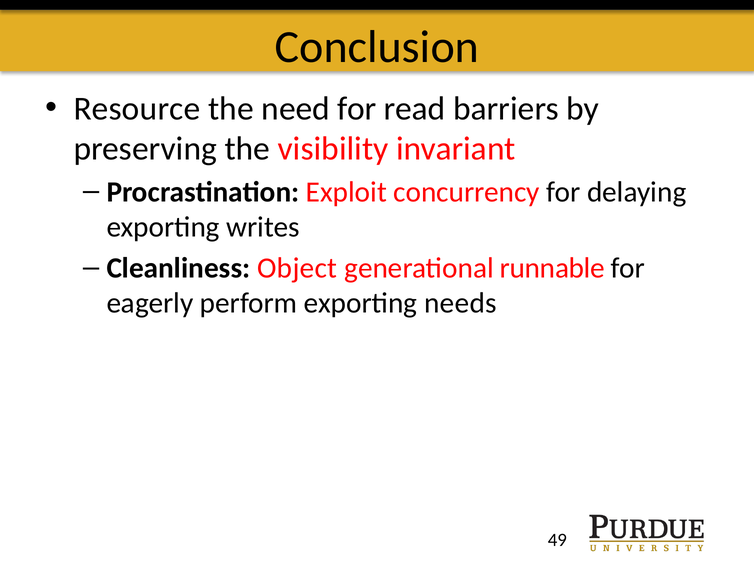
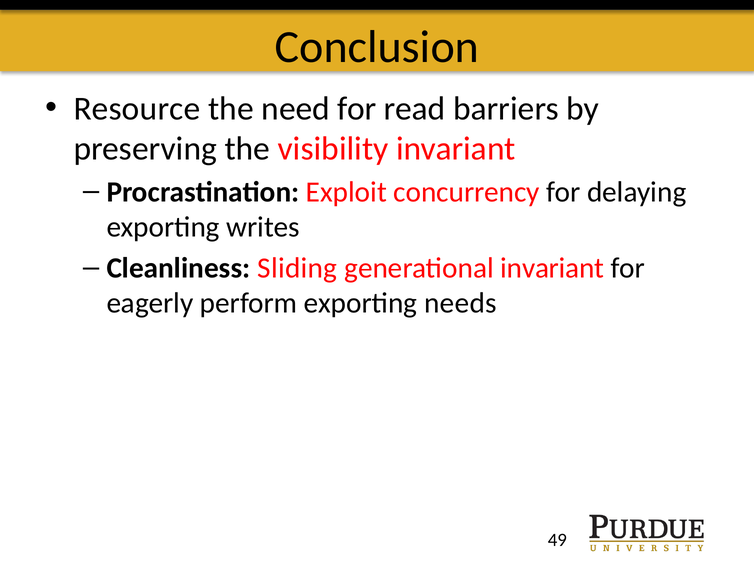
Object: Object -> Sliding (297, 268)
generational runnable: runnable -> invariant (552, 268)
